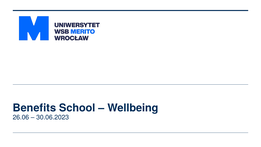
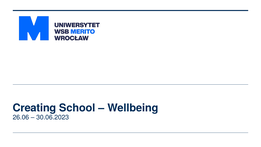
Benefits: Benefits -> Creating (34, 108)
